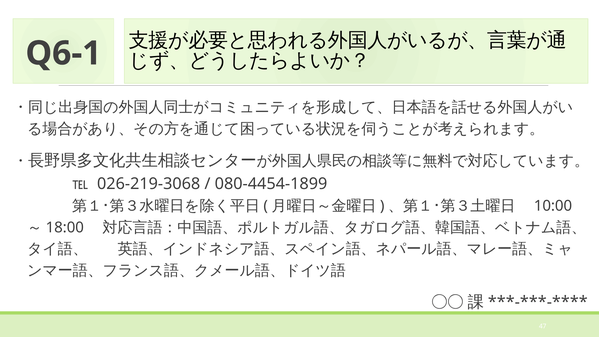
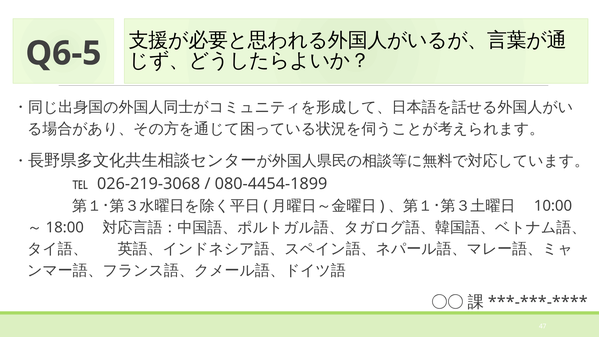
Q6-1: Q6-1 -> Q6-5 (63, 53)
